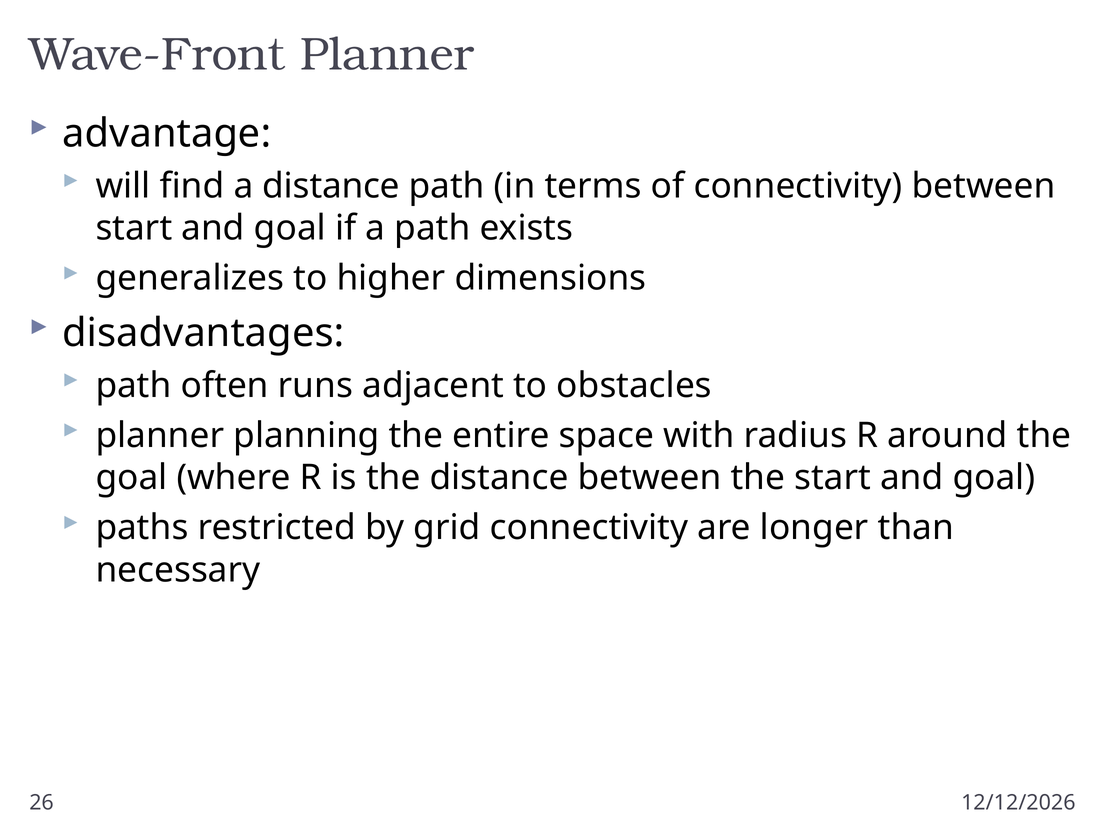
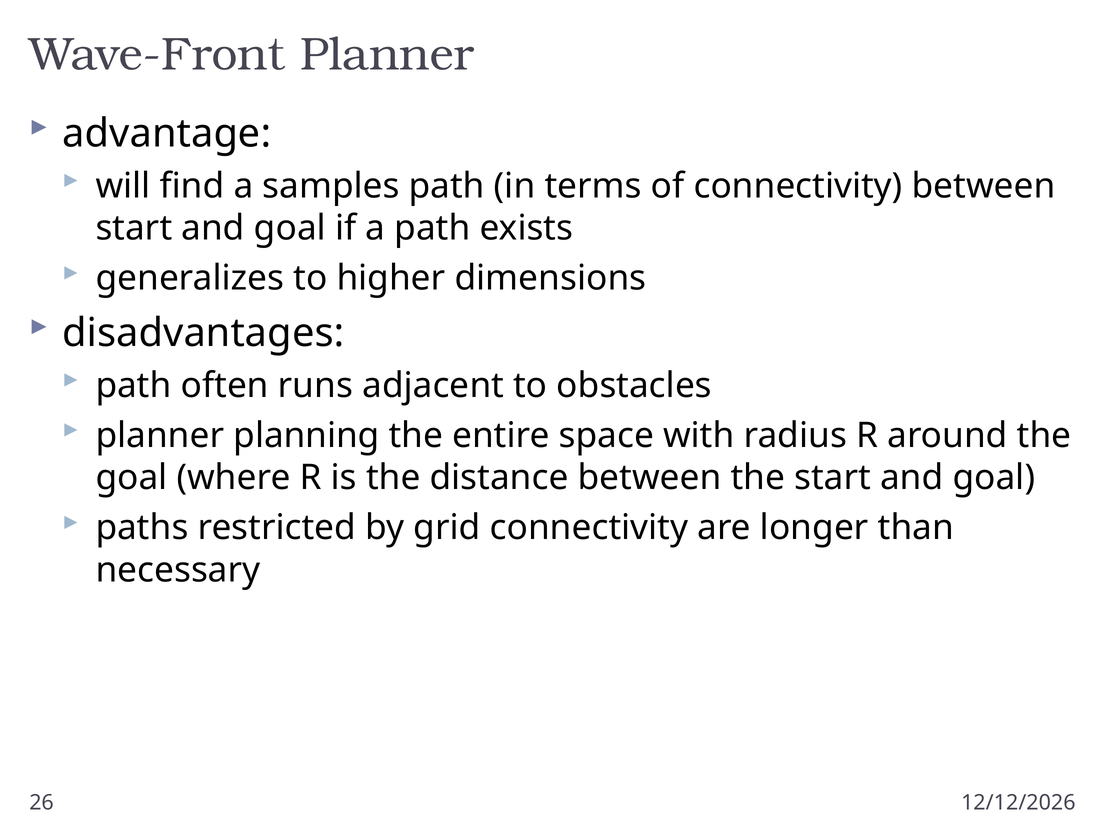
a distance: distance -> samples (331, 186)
